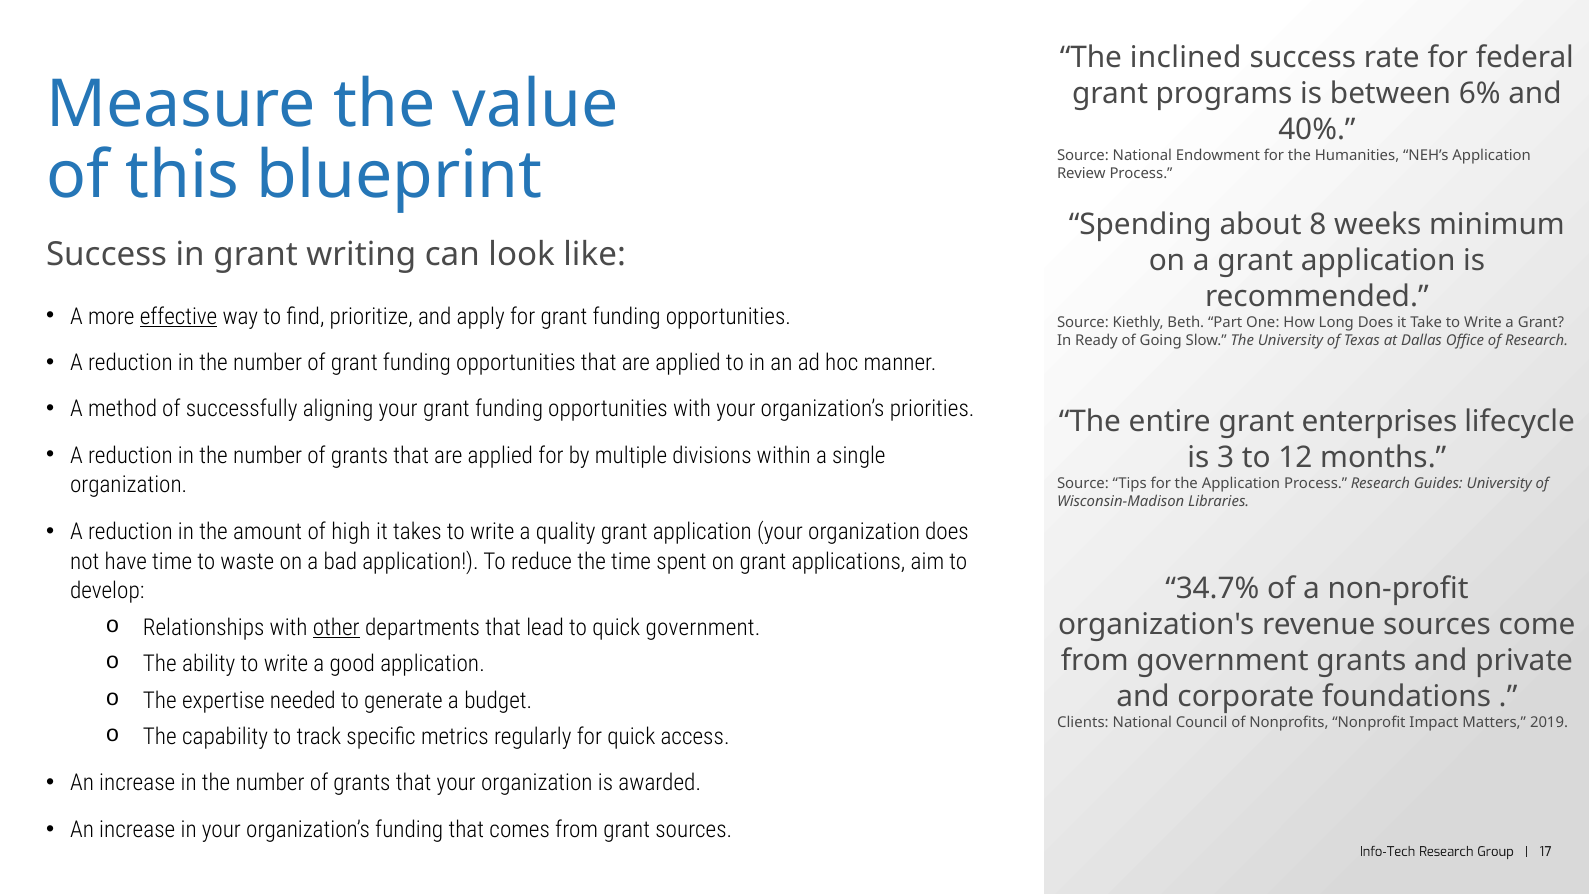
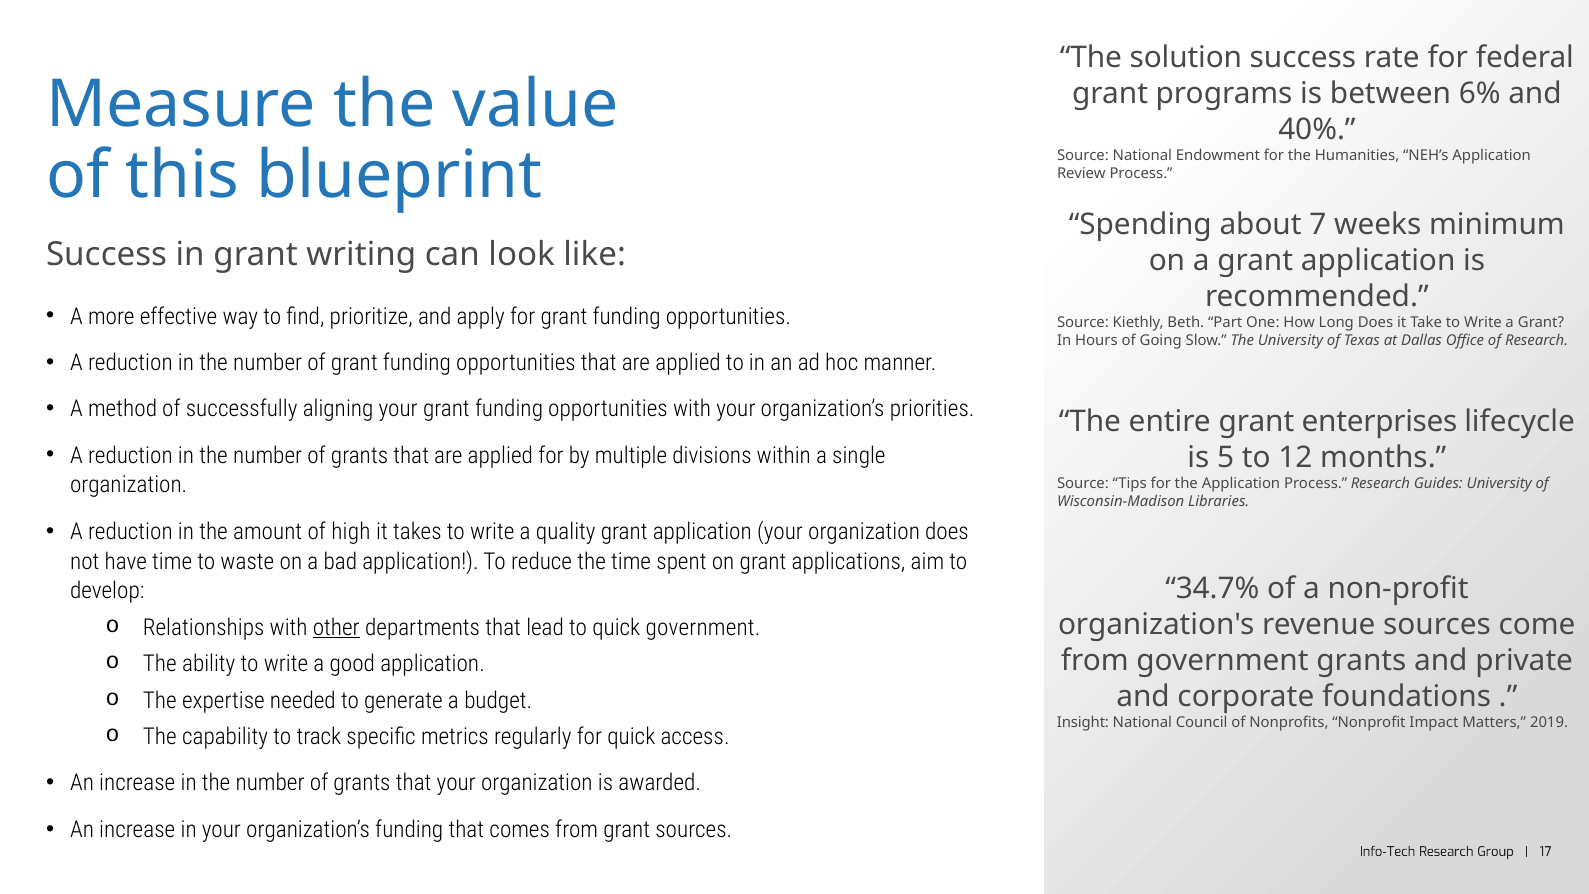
inclined: inclined -> solution (1186, 58)
8: 8 -> 7 (1318, 225)
effective underline: present -> none (179, 316)
Ready: Ready -> Hours (1096, 340)
3: 3 -> 5 (1226, 458)
Clients: Clients -> Insight (1083, 722)
